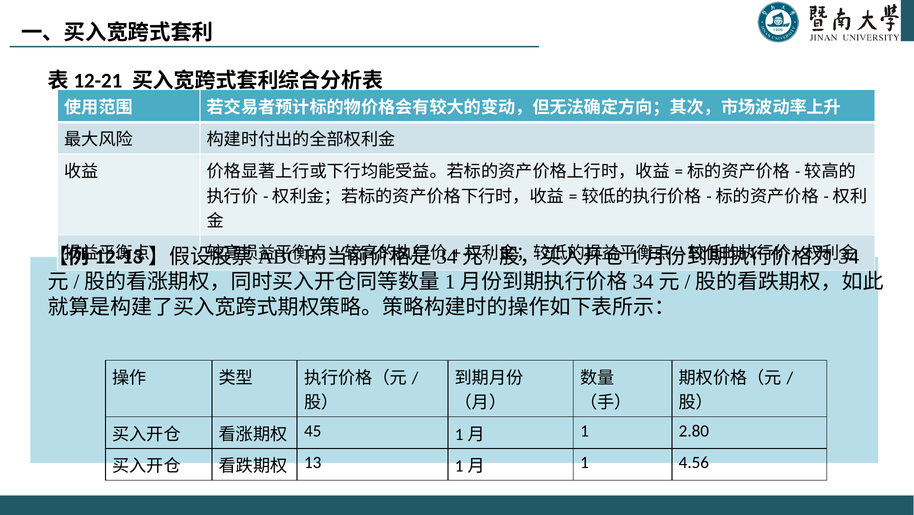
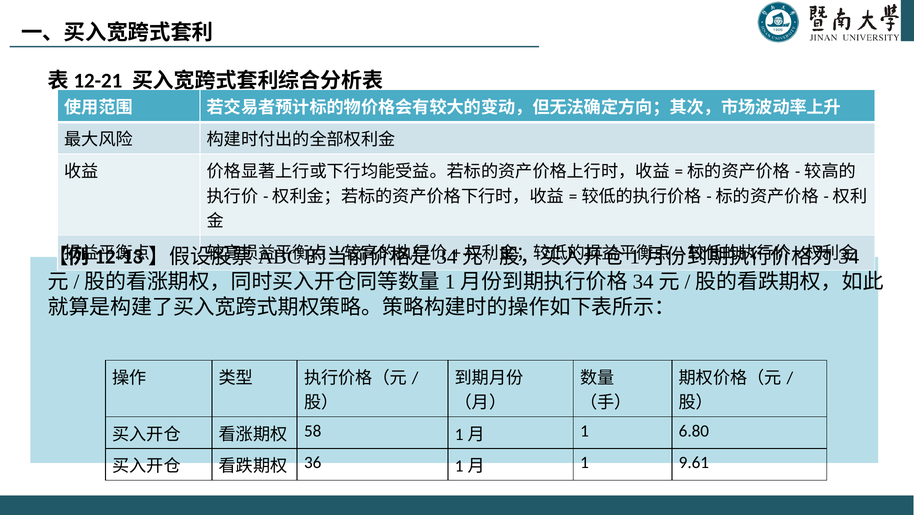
45: 45 -> 58 (313, 430)
2.80: 2.80 -> 6.80 (694, 430)
13: 13 -> 36 (313, 462)
4.56: 4.56 -> 9.61 (694, 462)
